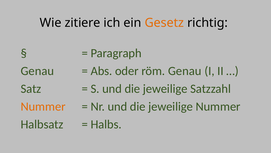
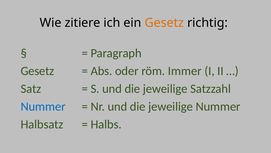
Genau: Genau -> Gesetz (37, 71)
röm Genau: Genau -> Immer (185, 71)
Nummer colour: orange -> blue (43, 106)
